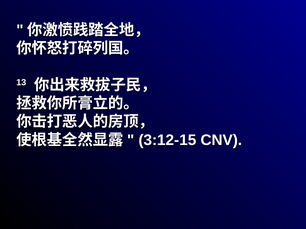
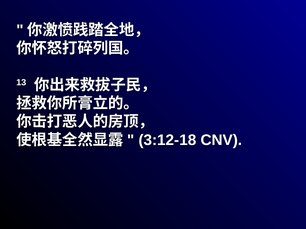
3:12-15: 3:12-15 -> 3:12-18 (167, 140)
